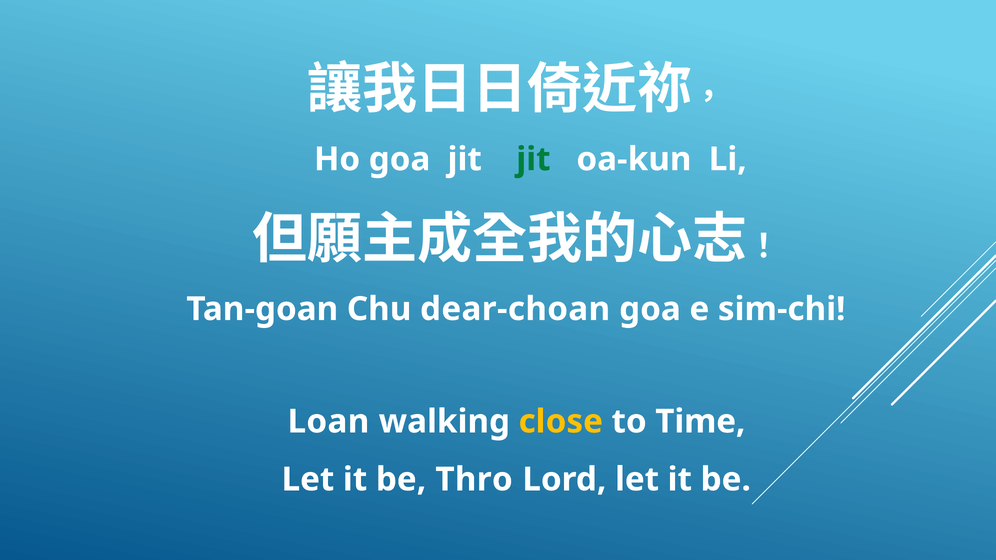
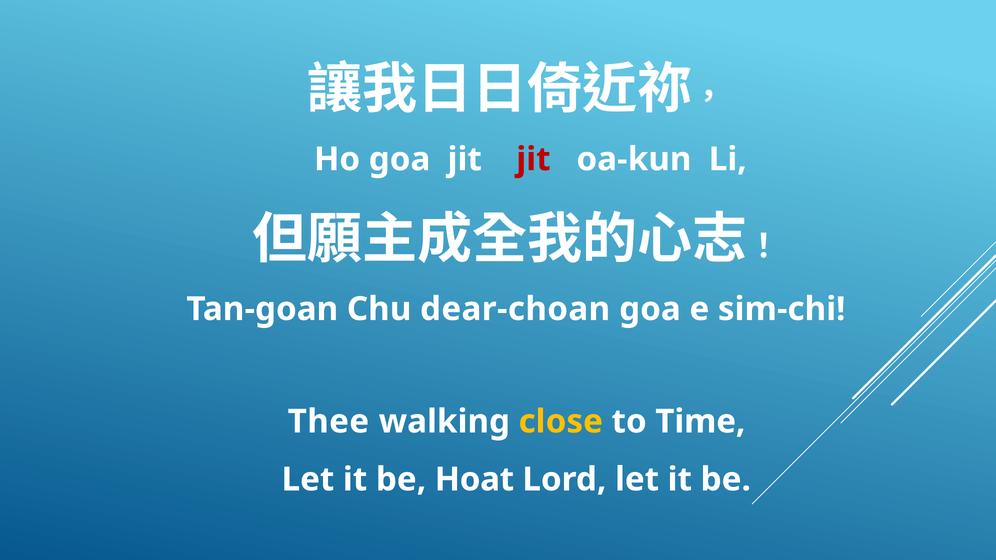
jit colour: green -> red (533, 159)
Loan: Loan -> Thee (328, 422)
Thro: Thro -> Hoat (474, 480)
